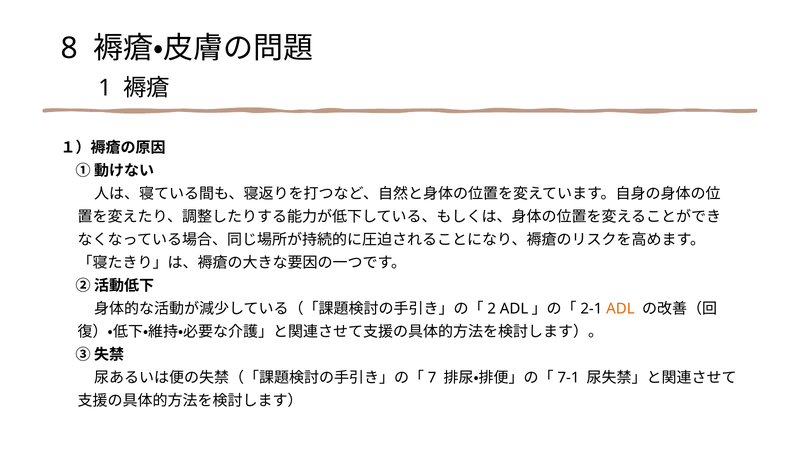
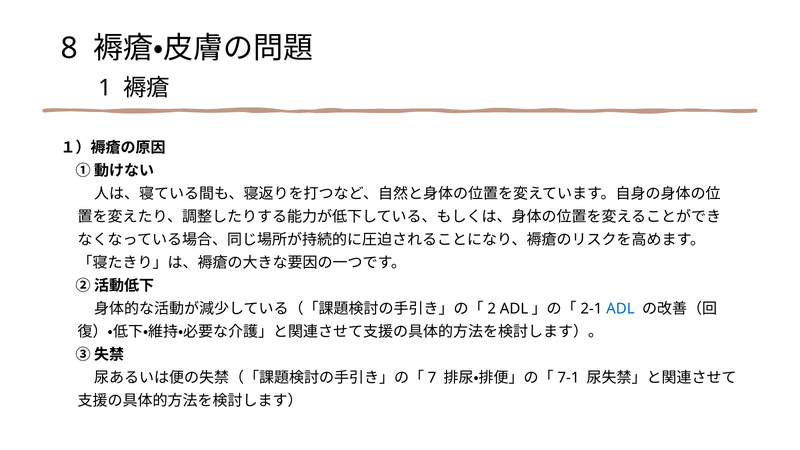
ADL colour: orange -> blue (620, 309)
